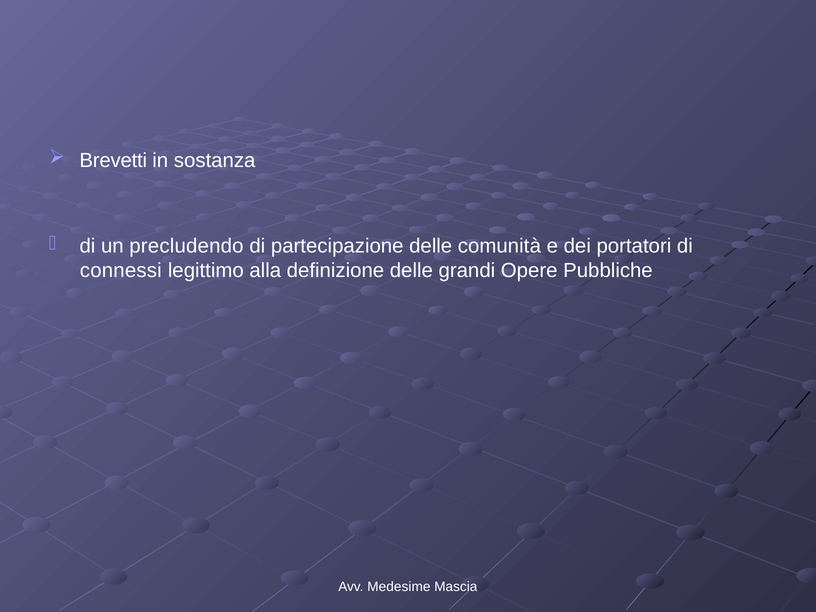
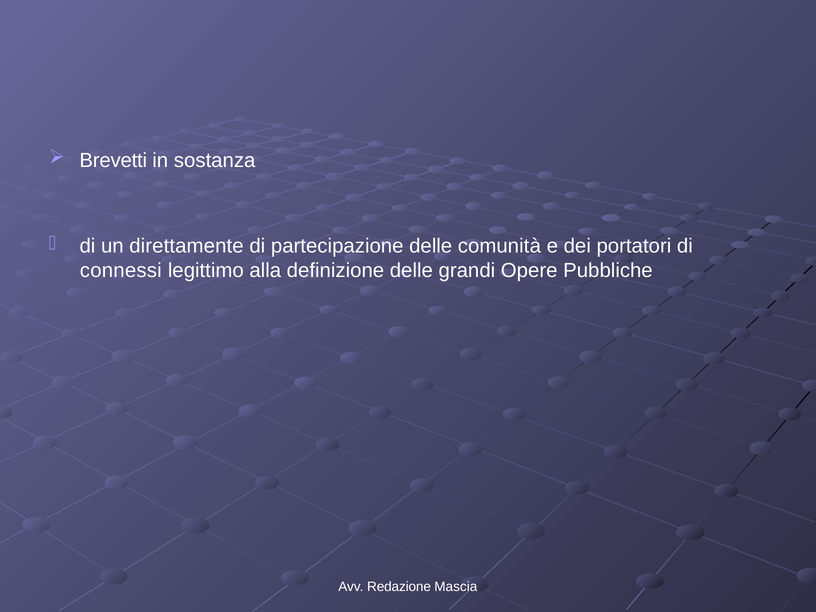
precludendo: precludendo -> direttamente (186, 246)
Medesime: Medesime -> Redazione (399, 587)
